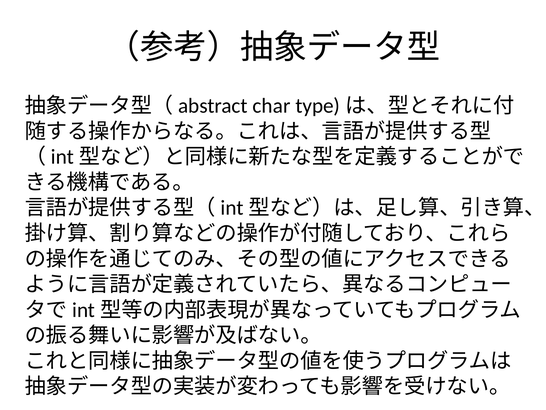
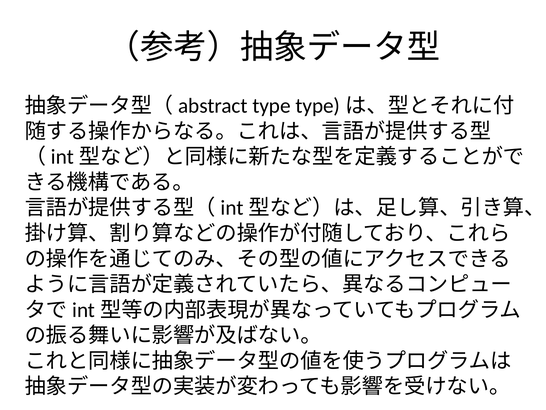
char: char -> type (272, 106)
